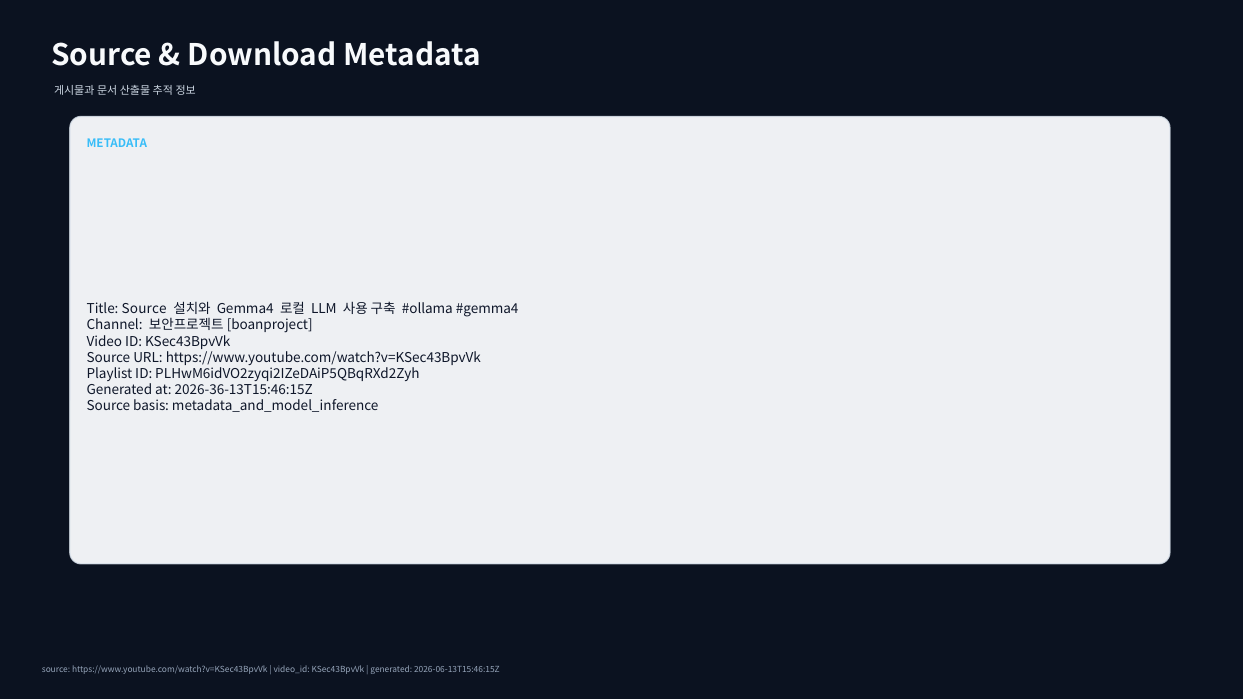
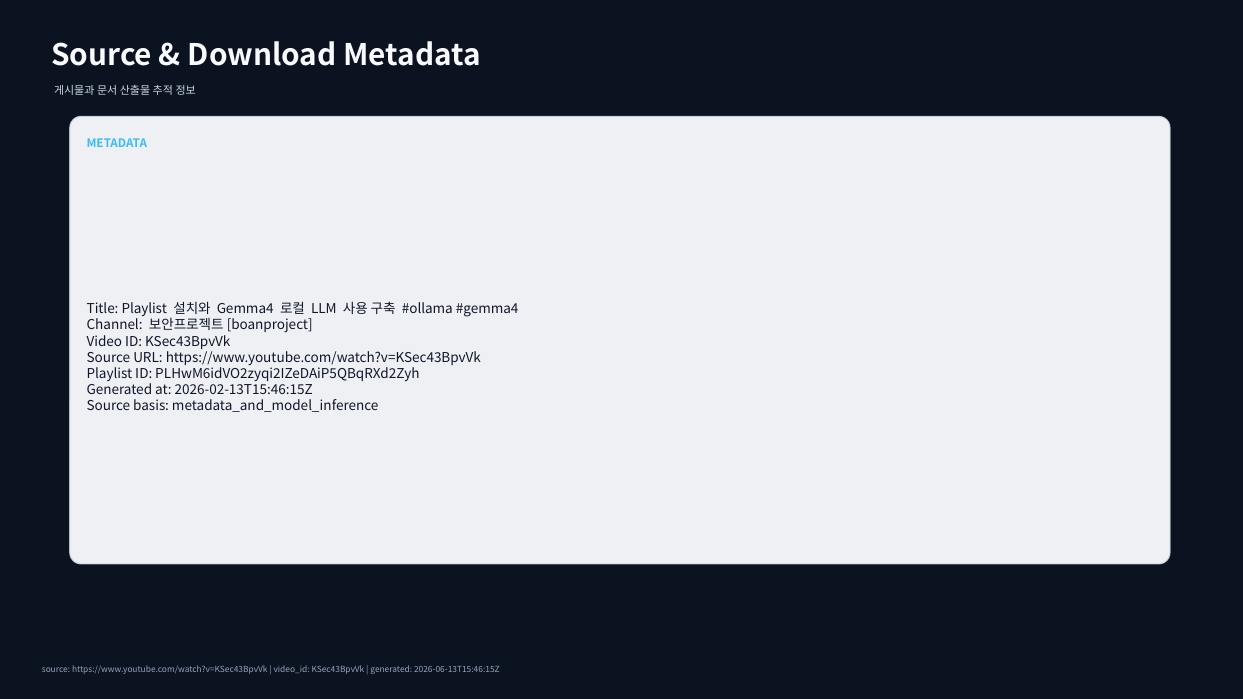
Title Source: Source -> Playlist (144, 309)
2026-36-13T15:46:15Z: 2026-36-13T15:46:15Z -> 2026-02-13T15:46:15Z (244, 390)
